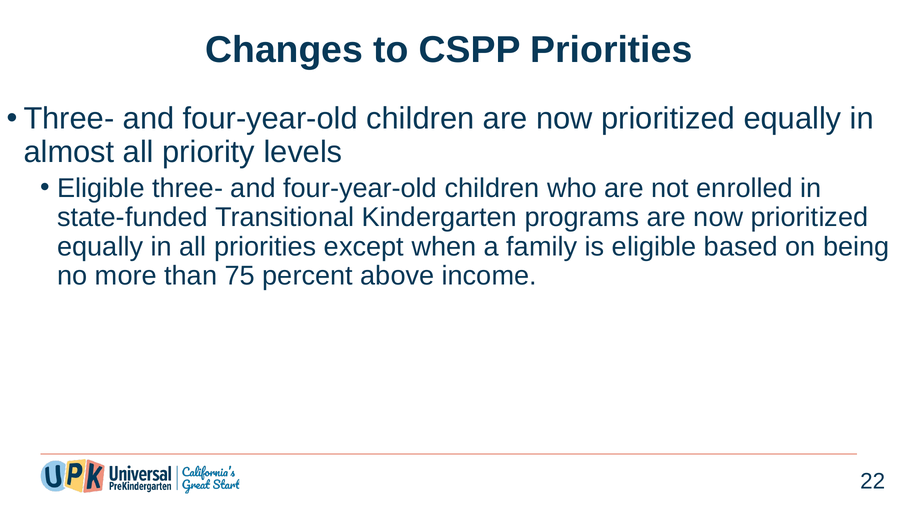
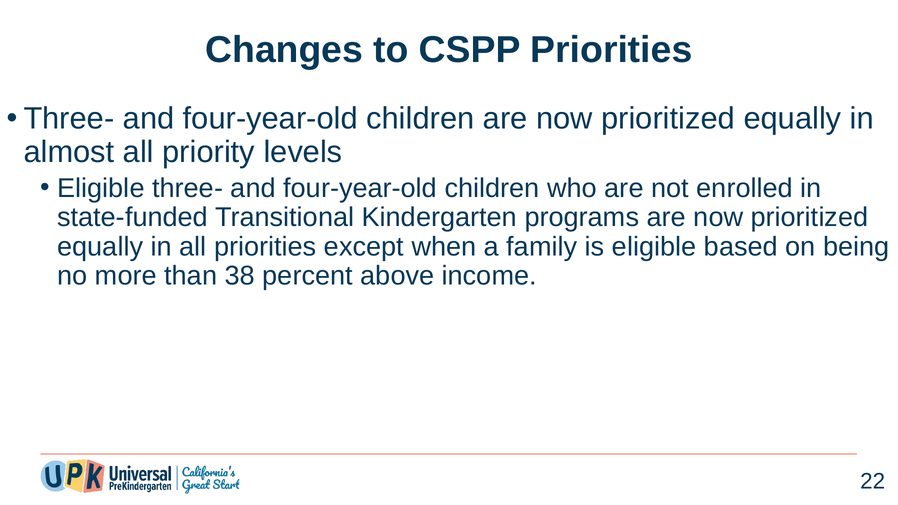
75: 75 -> 38 (240, 276)
